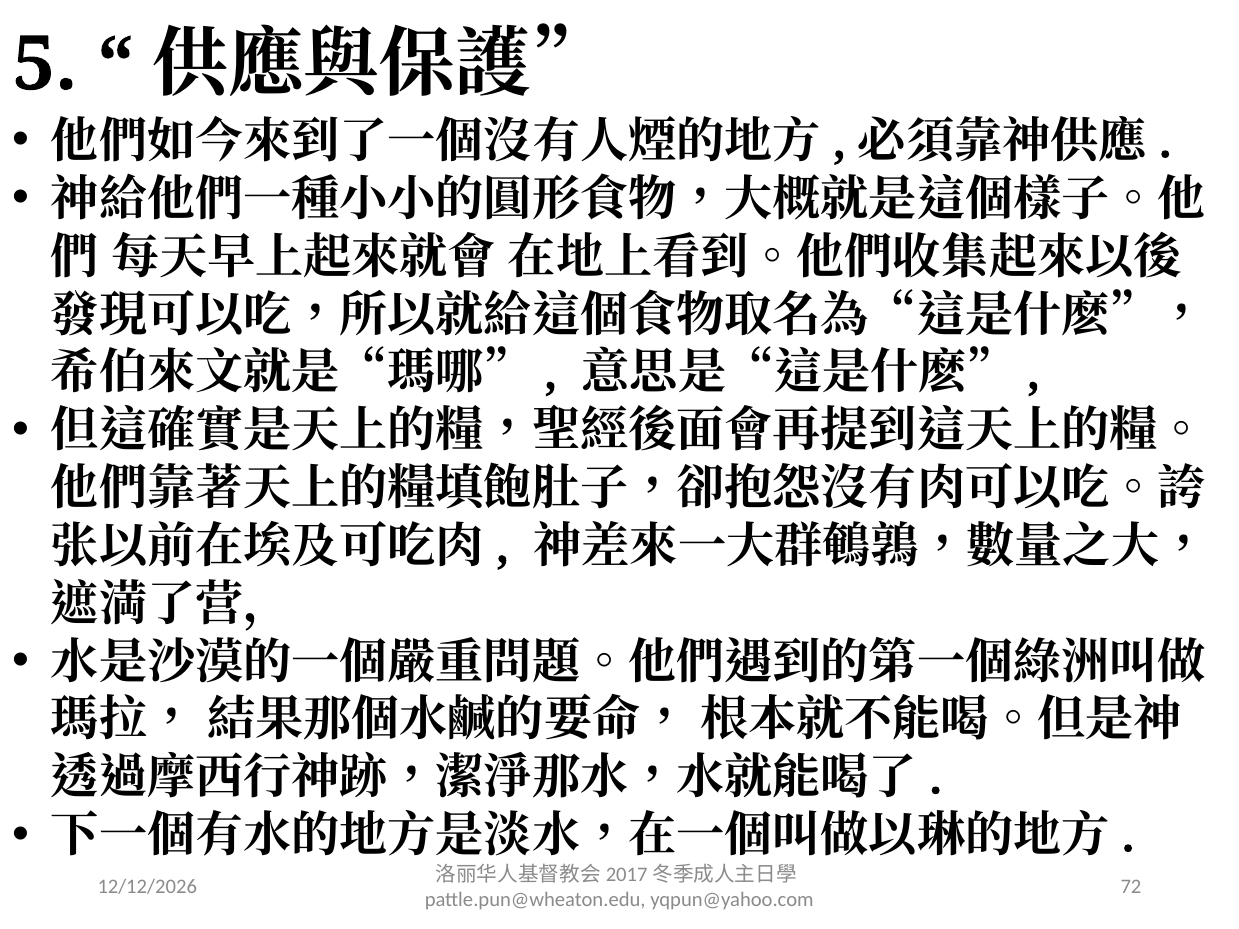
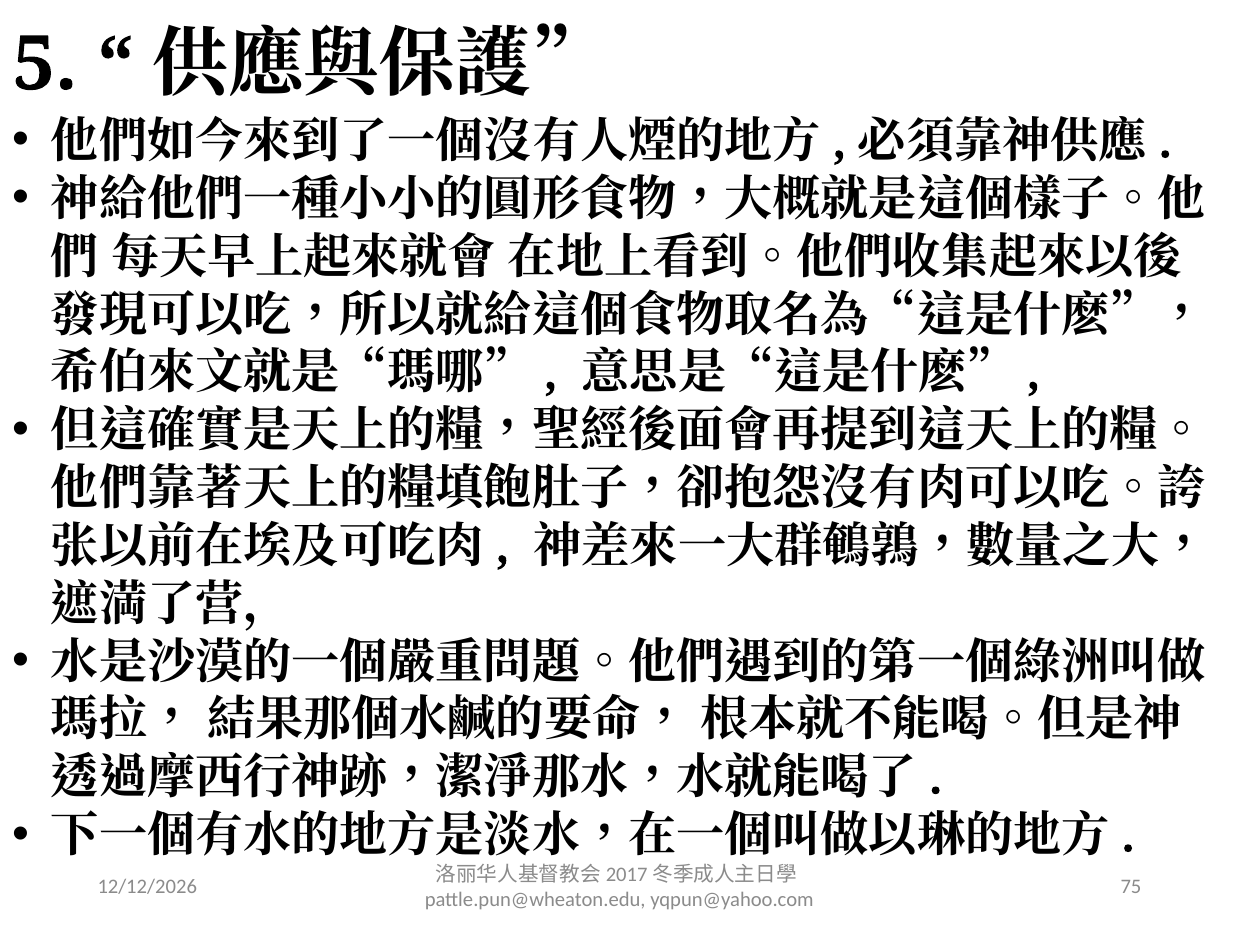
72: 72 -> 75 (1131, 887)
